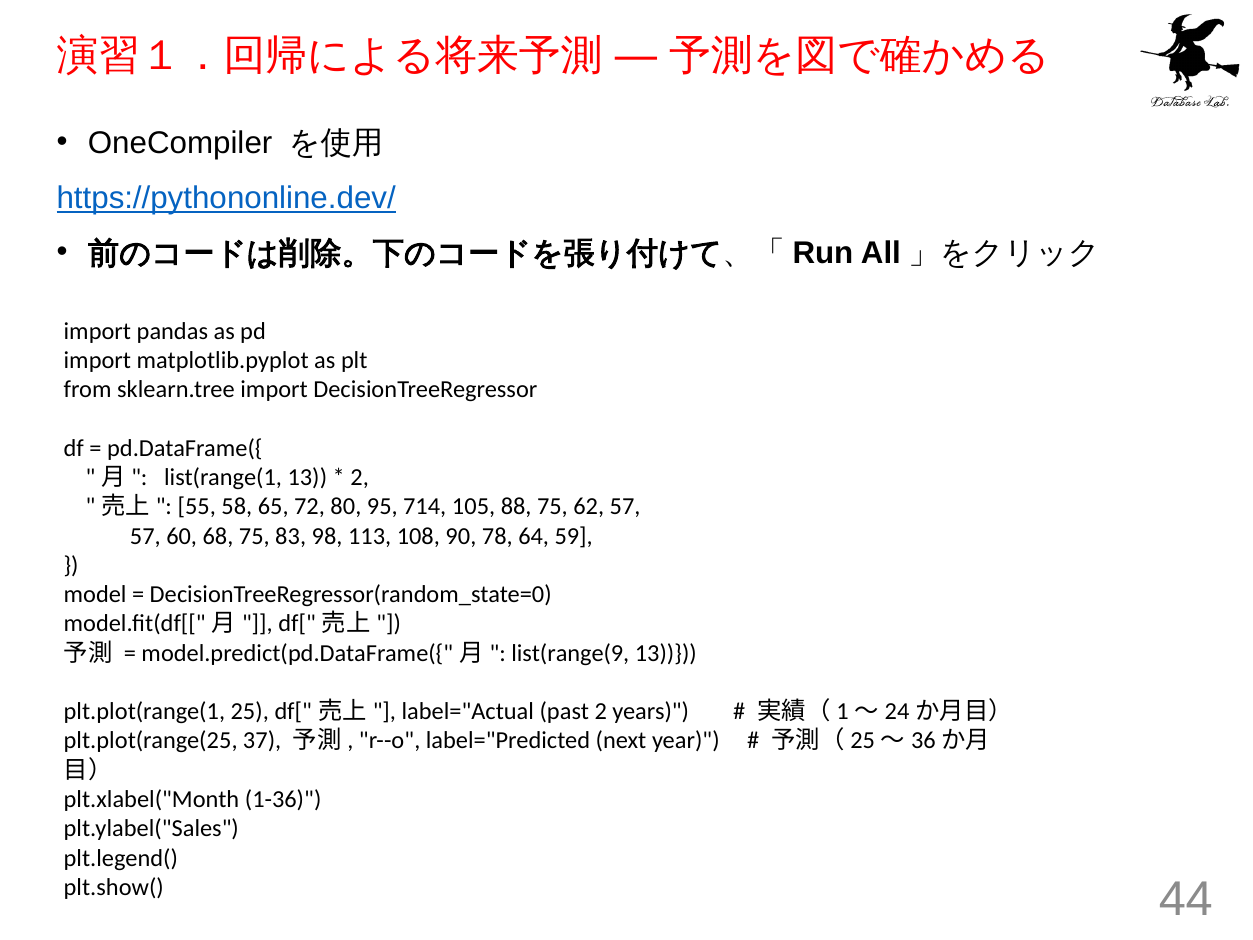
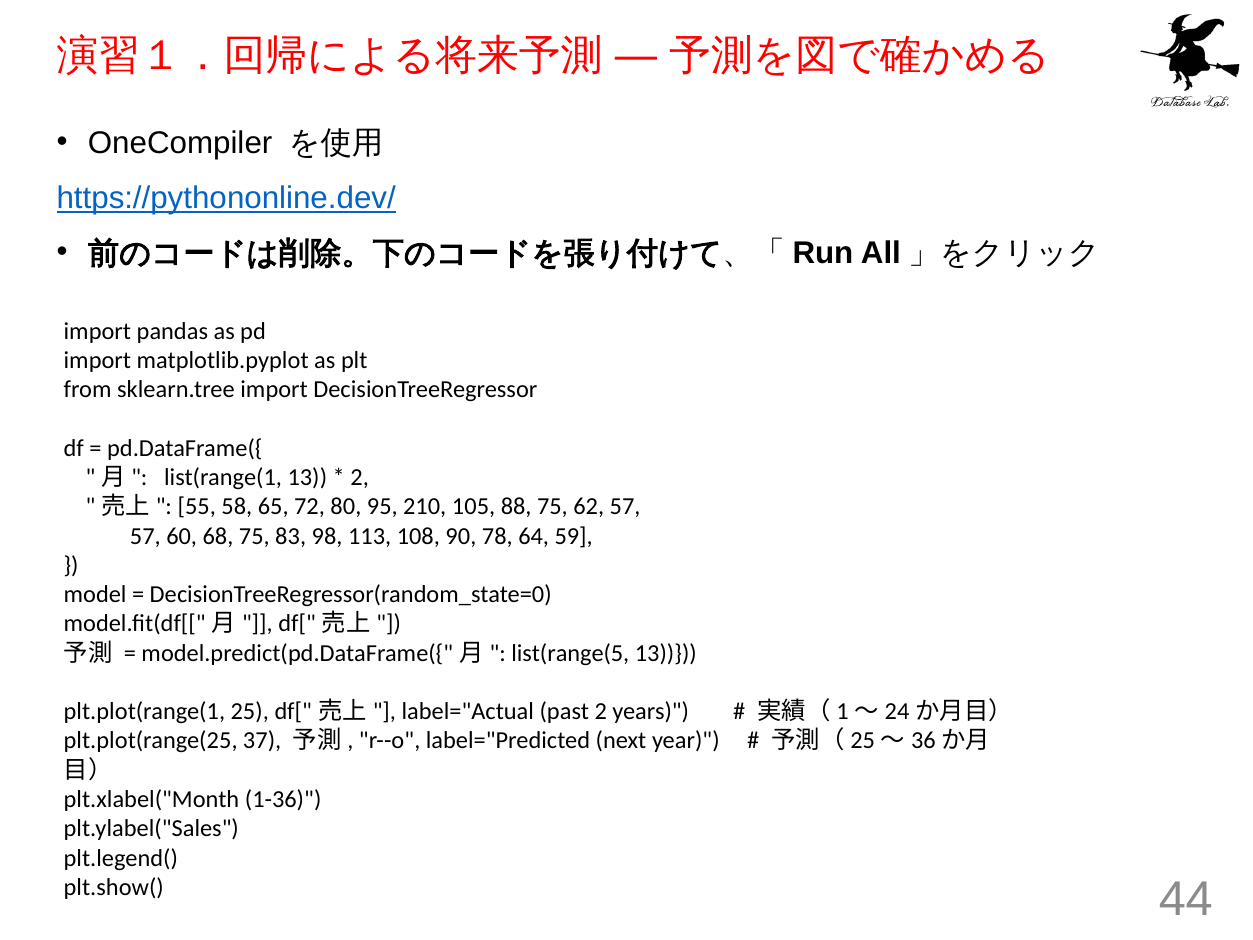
714: 714 -> 210 (425, 507)
list(range(9: list(range(9 -> list(range(5 (570, 653)
